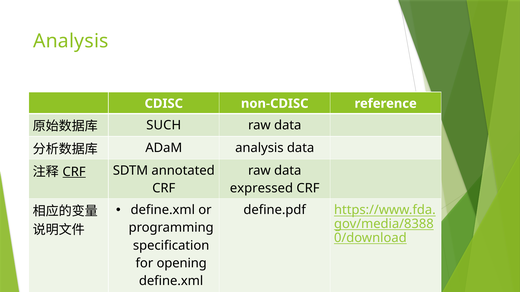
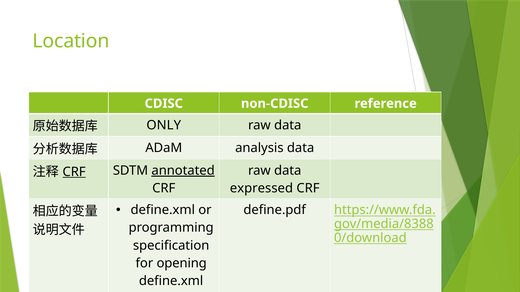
Analysis: Analysis -> Location (71, 41)
SUCH: SUCH -> ONLY (164, 125)
annotated underline: none -> present (183, 171)
